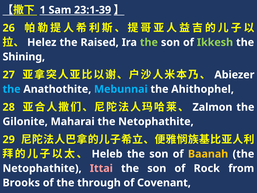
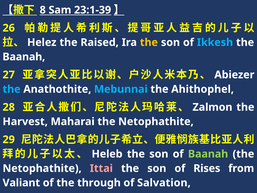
1: 1 -> 8 (43, 10)
the colour: light green -> yellow (149, 42)
Ikkesh colour: light green -> light blue (215, 42)
Shining: Shining -> Baanah (24, 57)
Gilonite: Gilonite -> Harvest (25, 121)
Baanah colour: yellow -> light green (208, 154)
Rock: Rock -> Rises (207, 168)
Brooks: Brooks -> Valiant (21, 183)
Covenant: Covenant -> Salvation (164, 183)
